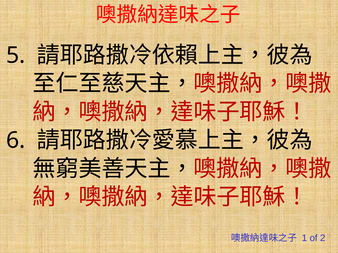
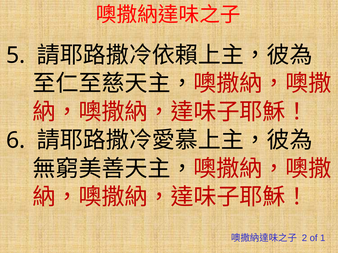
1: 1 -> 2 (304, 239)
2: 2 -> 1 (323, 239)
